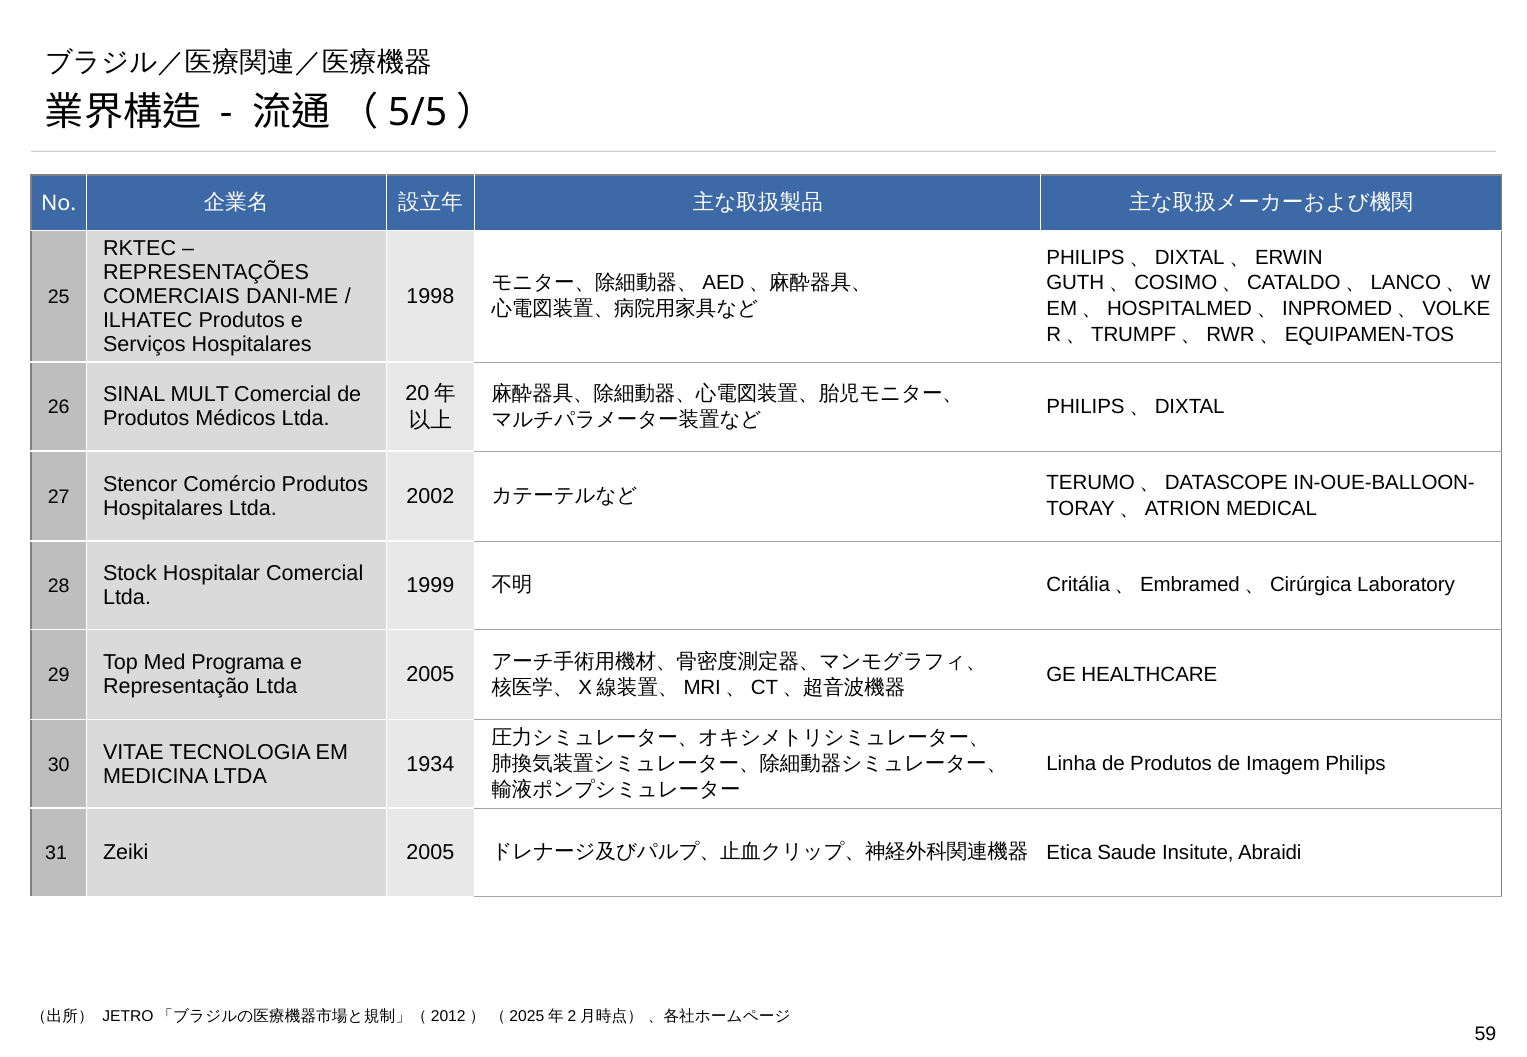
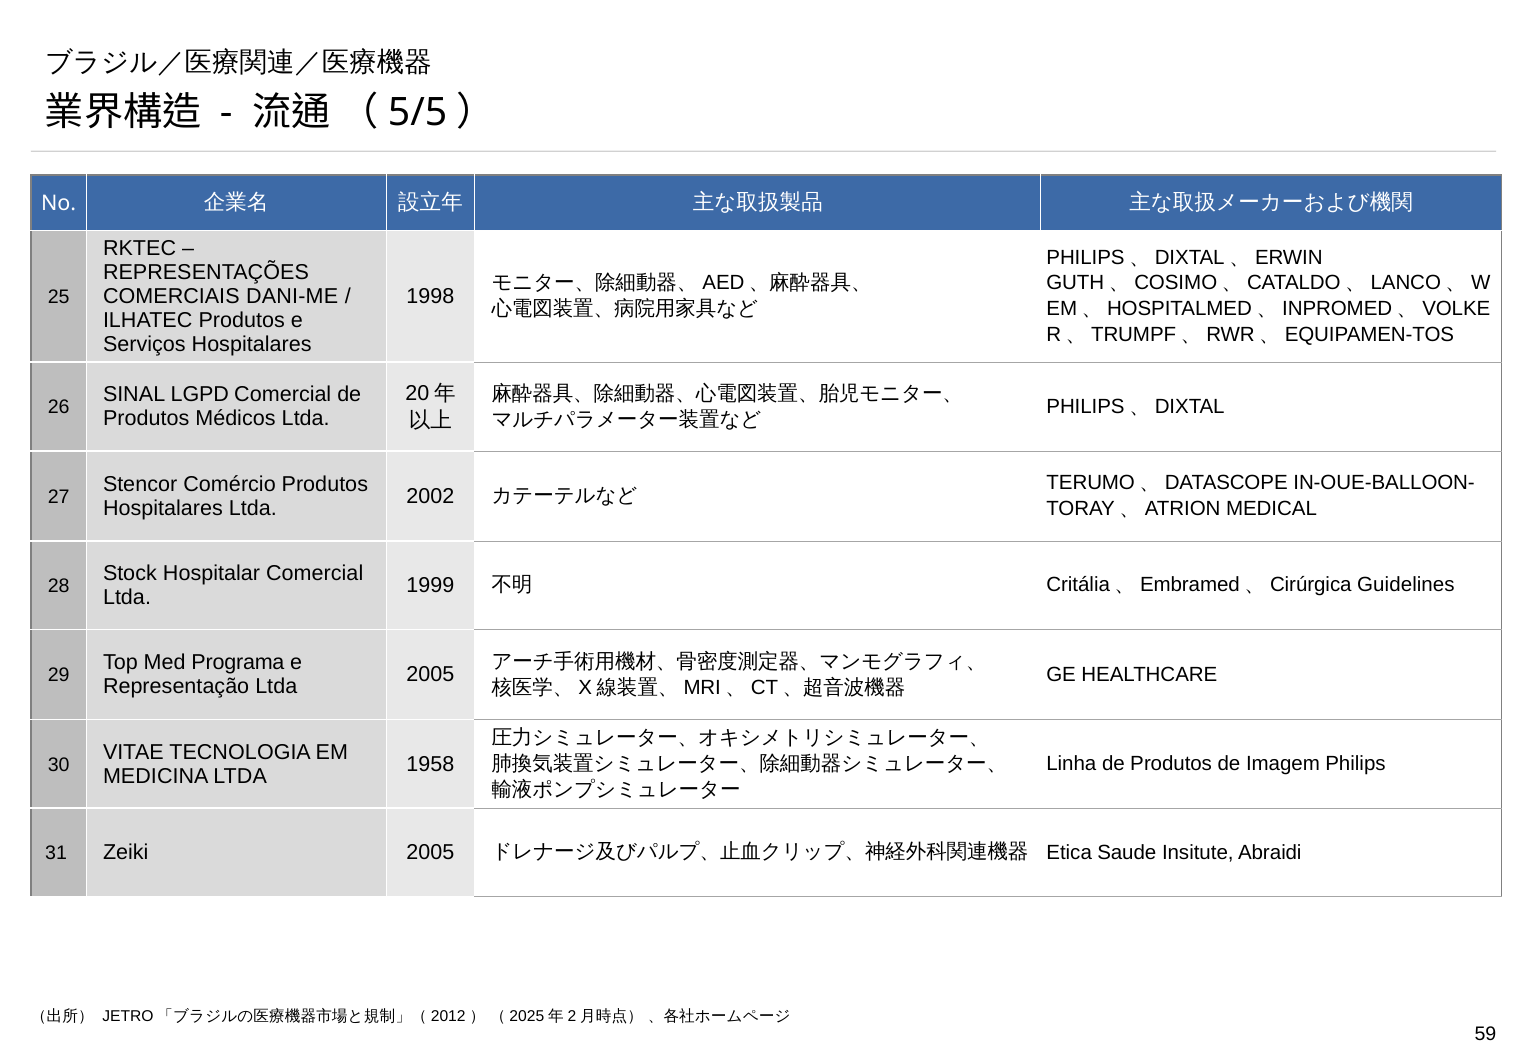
MULT: MULT -> LGPD (200, 395)
Laboratory: Laboratory -> Guidelines (1406, 585)
1934: 1934 -> 1958 (430, 764)
